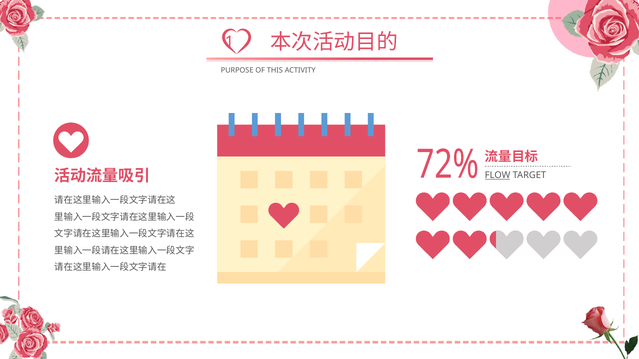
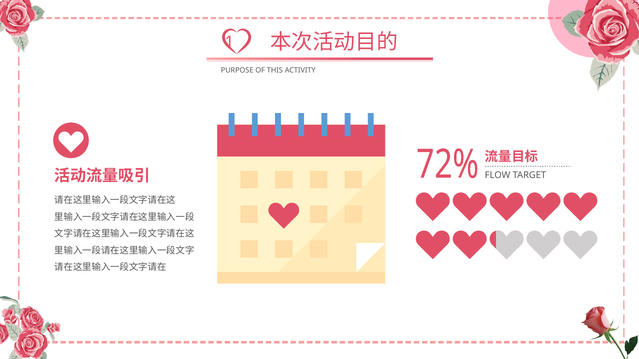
FLOW underline: present -> none (498, 175)
